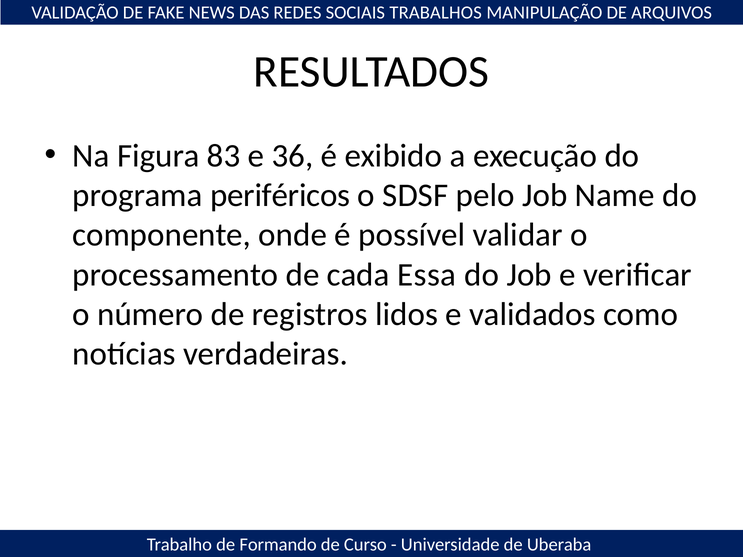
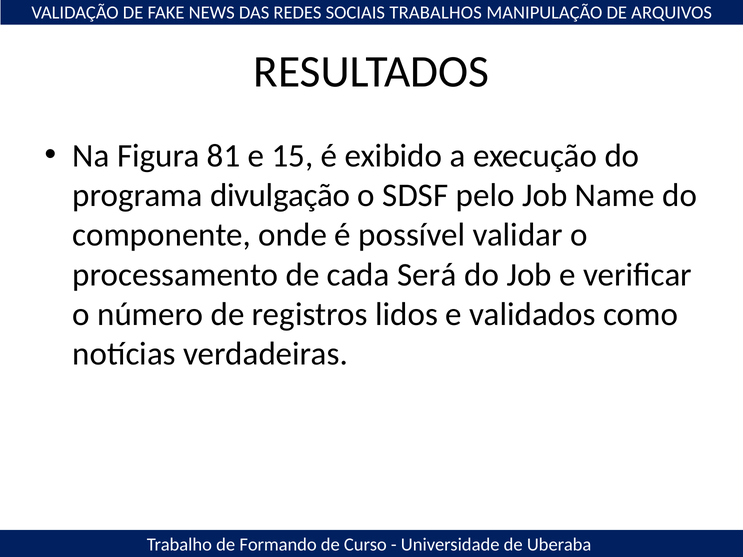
83: 83 -> 81 (224, 156)
36: 36 -> 15 (293, 156)
periféricos: periféricos -> divulgação (280, 196)
Essa: Essa -> Será (427, 275)
